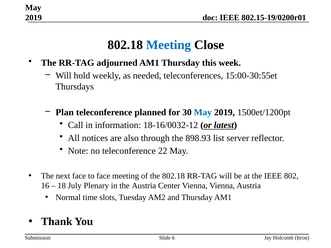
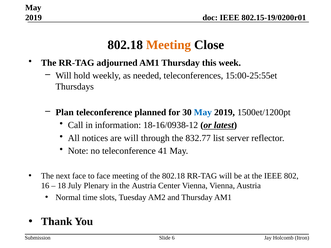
Meeting colour: blue -> orange (169, 45)
15:00-30:55et: 15:00-30:55et -> 15:00-25:55et (251, 76)
18-16/0032-12: 18-16/0032-12 -> 18-16/0938-12 (171, 125)
are also: also -> will (131, 138)
898.93: 898.93 -> 832.77 (198, 138)
22: 22 -> 41 (163, 151)
